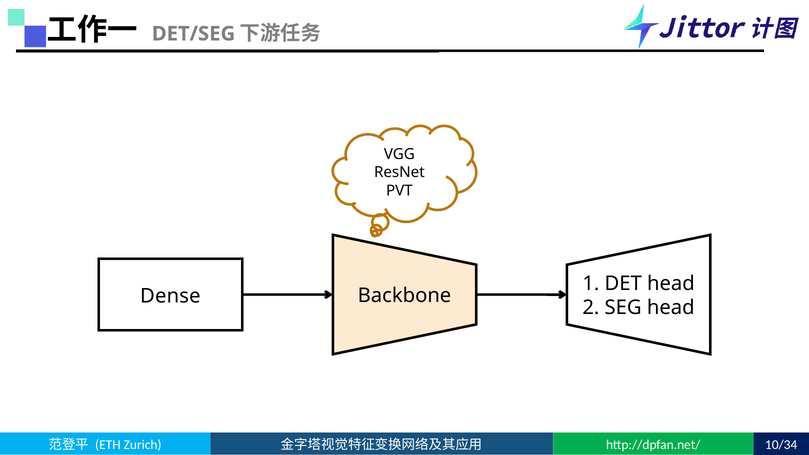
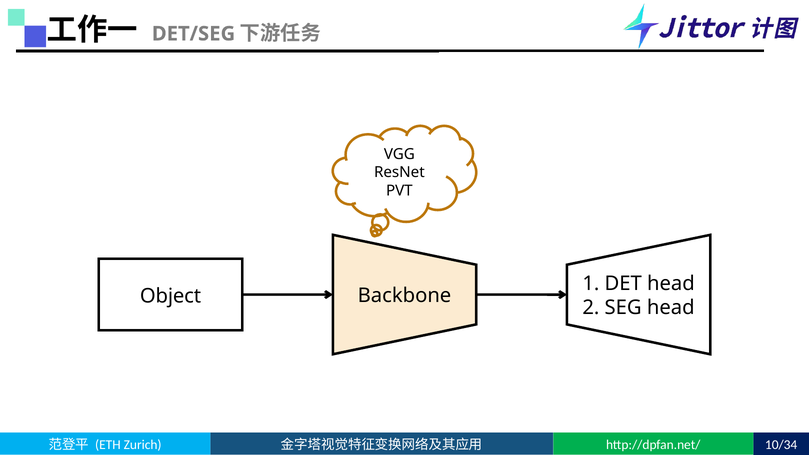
Dense: Dense -> Object (171, 296)
